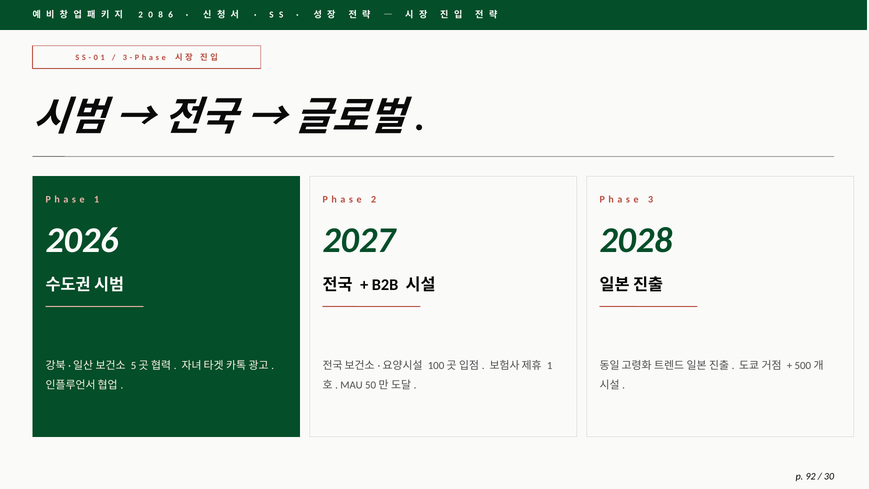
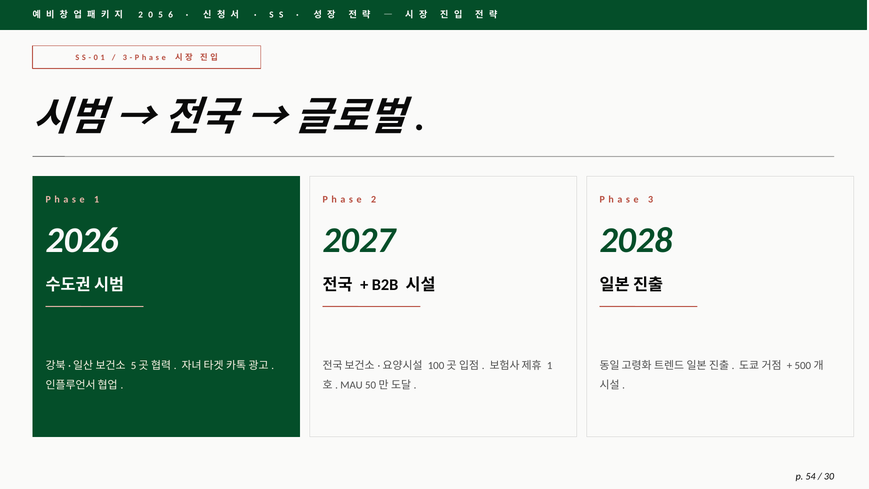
8: 8 -> 5 (161, 15)
92: 92 -> 54 (811, 476)
